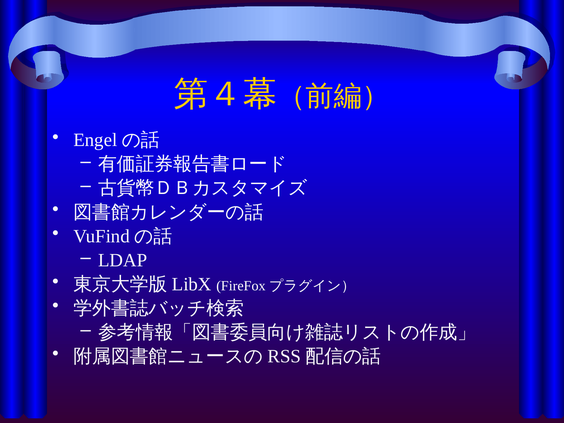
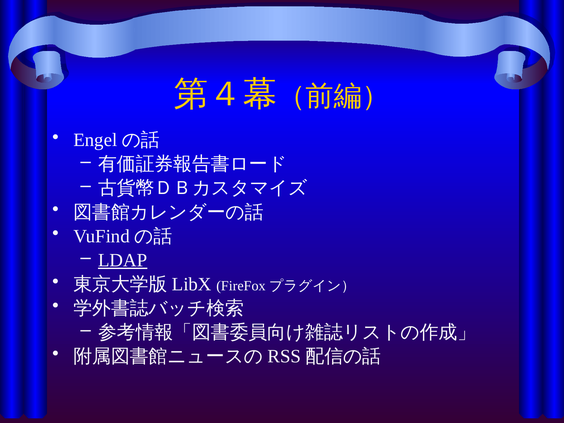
LDAP underline: none -> present (123, 260)
